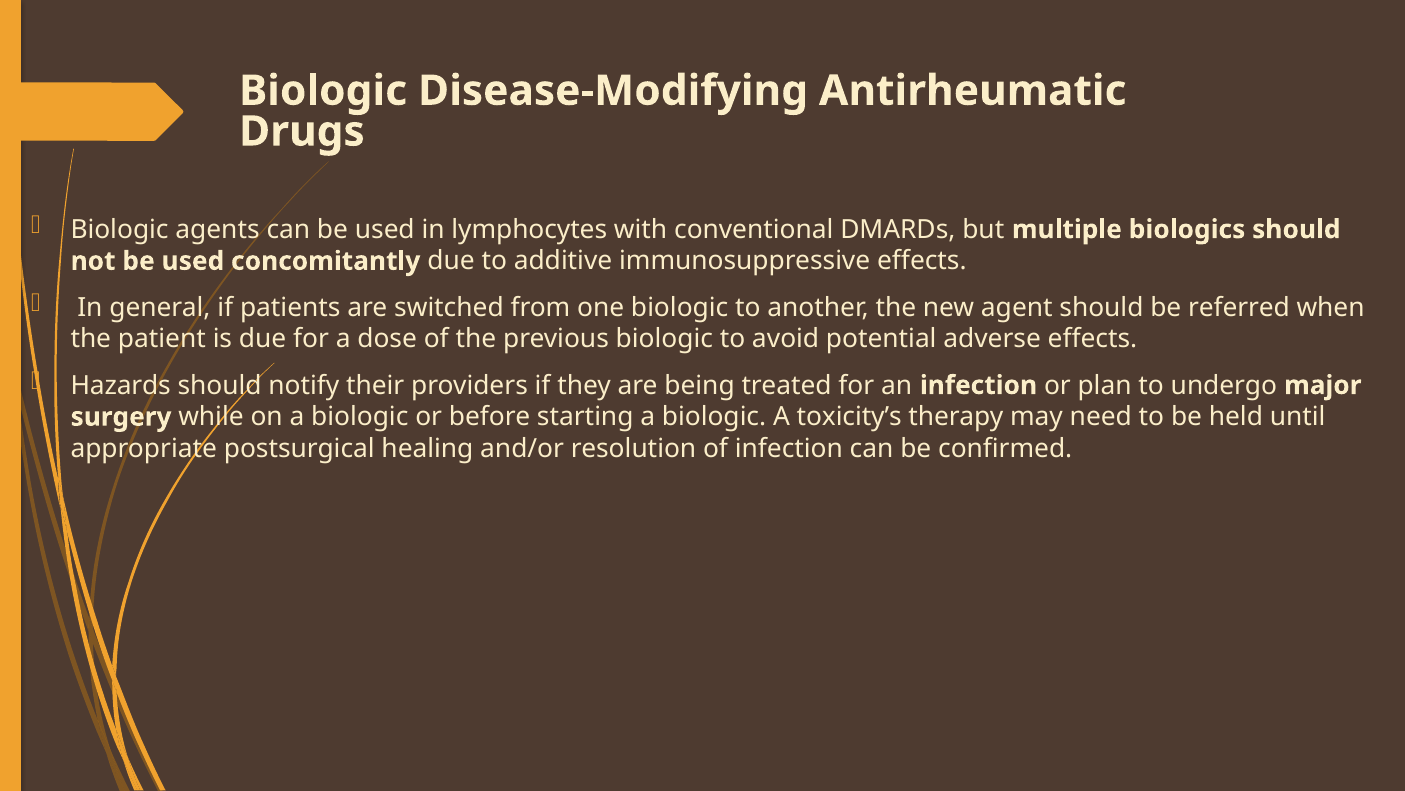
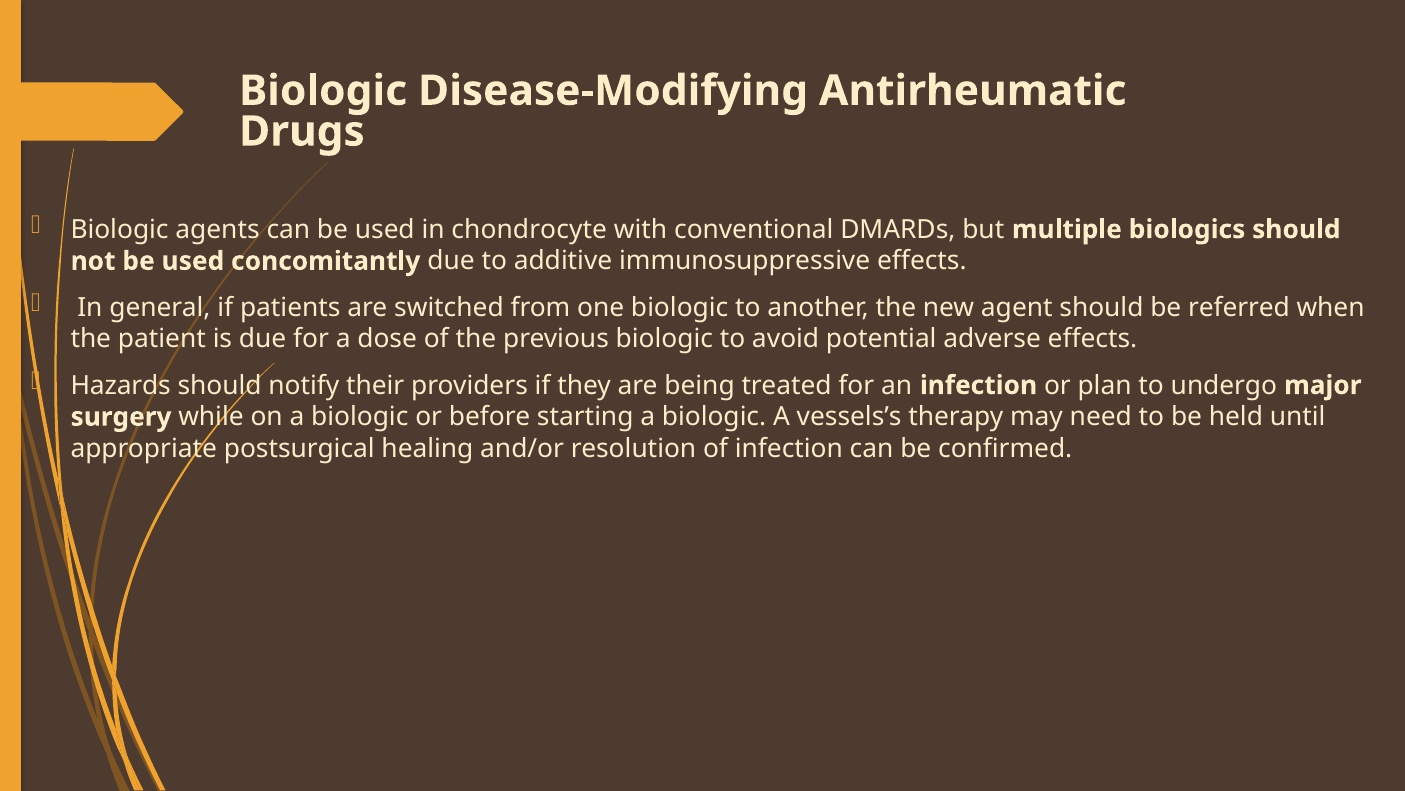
lymphocytes: lymphocytes -> chondrocyte (529, 229)
toxicity’s: toxicity’s -> vessels’s (849, 417)
